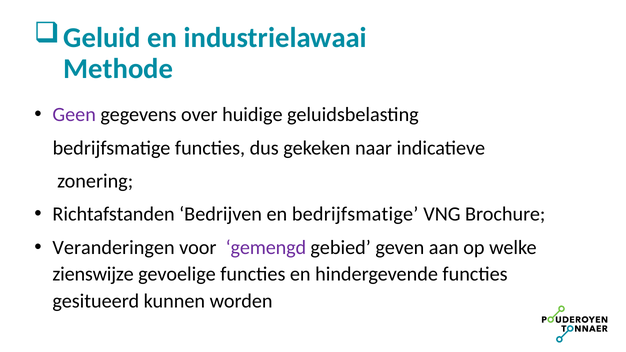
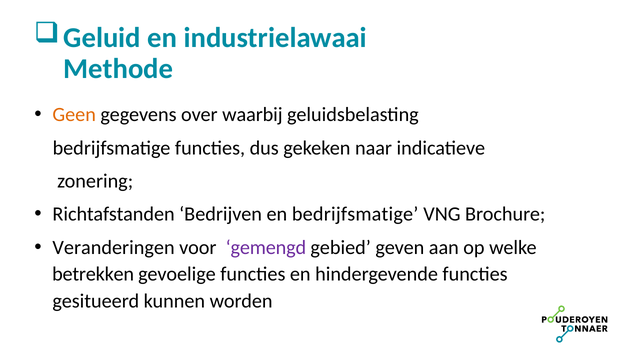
Geen colour: purple -> orange (74, 115)
huidige: huidige -> waarbij (252, 115)
zienswijze: zienswijze -> betrekken (93, 274)
